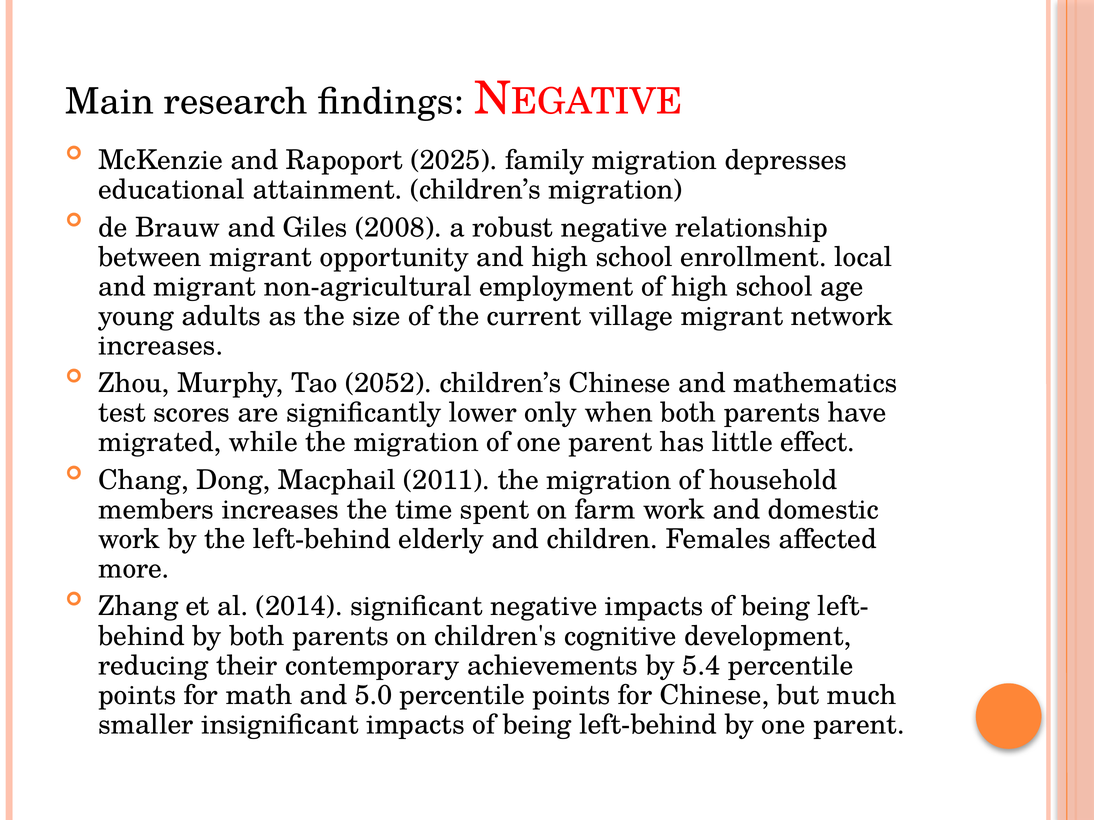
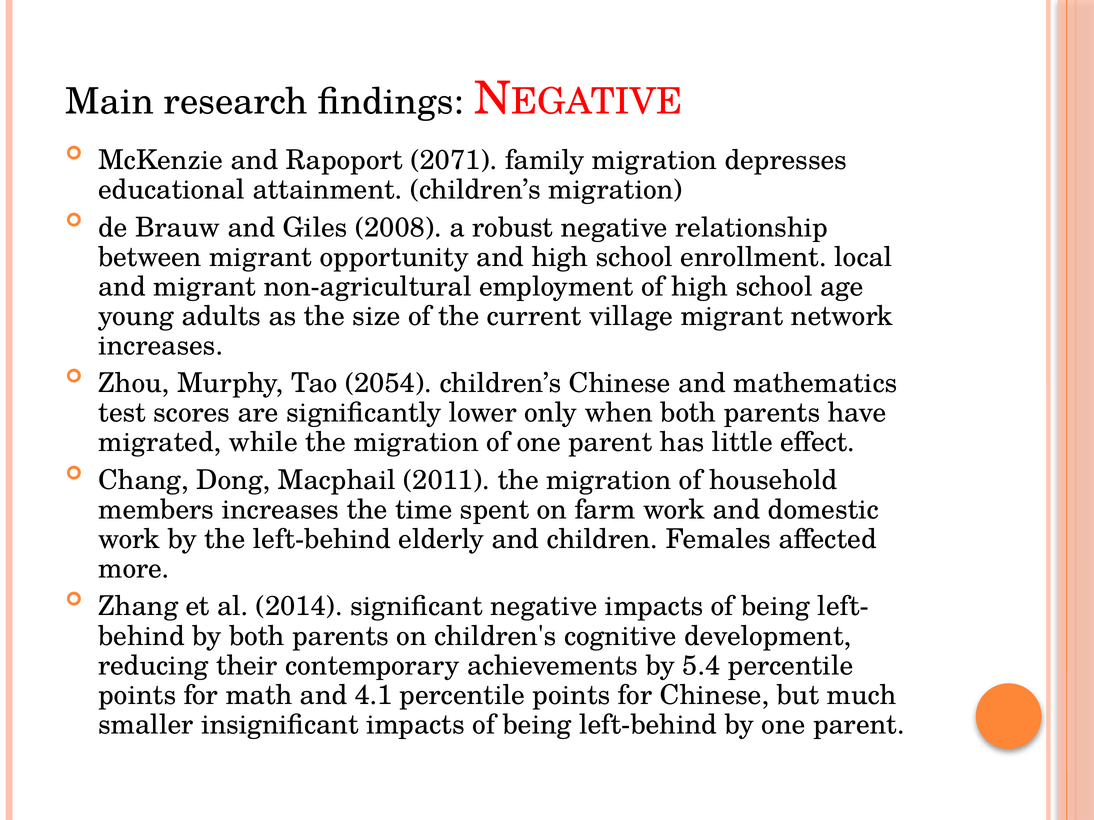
2025: 2025 -> 2071 (454, 160)
2052: 2052 -> 2054 (388, 384)
5.0: 5.0 -> 4.1 (374, 695)
